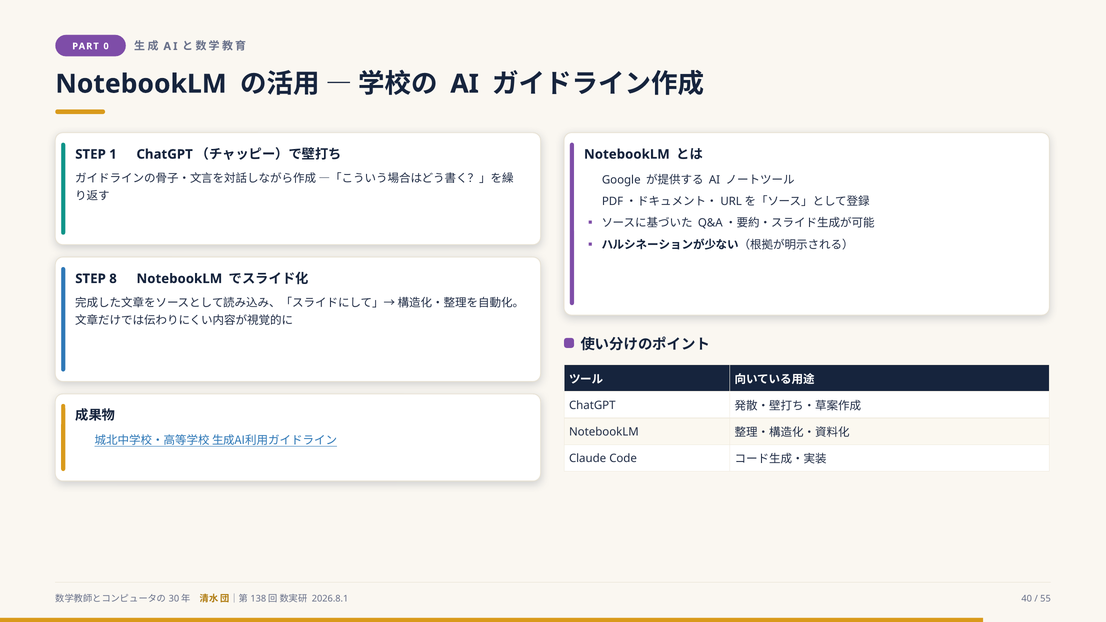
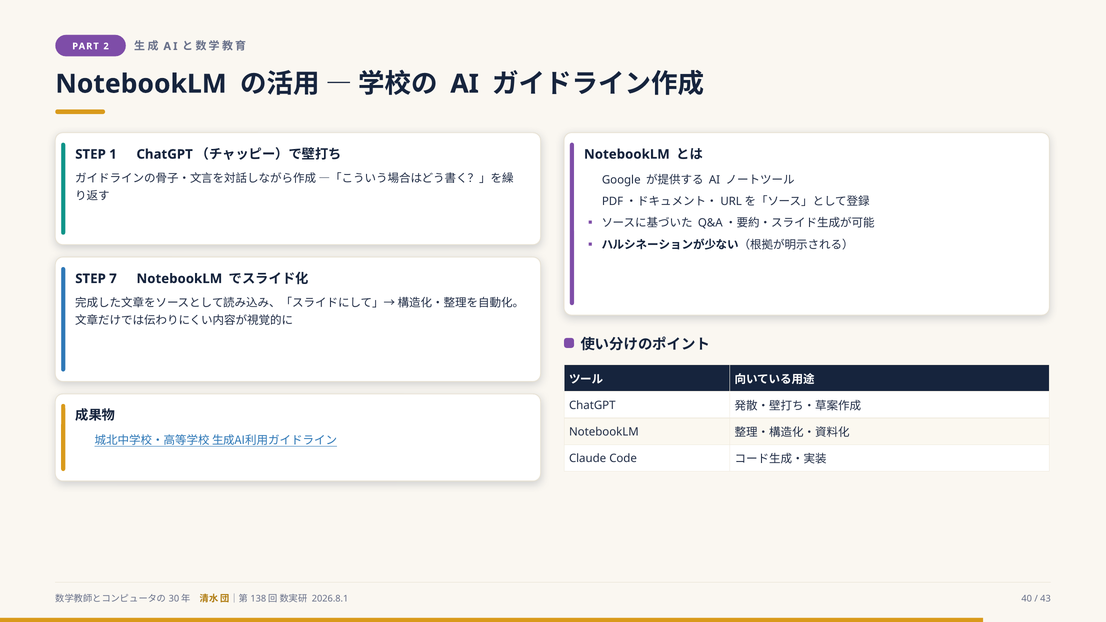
0: 0 -> 2 (106, 46)
8: 8 -> 7 (113, 279)
55: 55 -> 43 (1046, 599)
